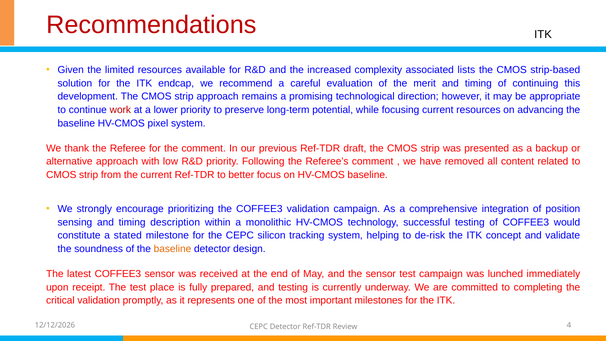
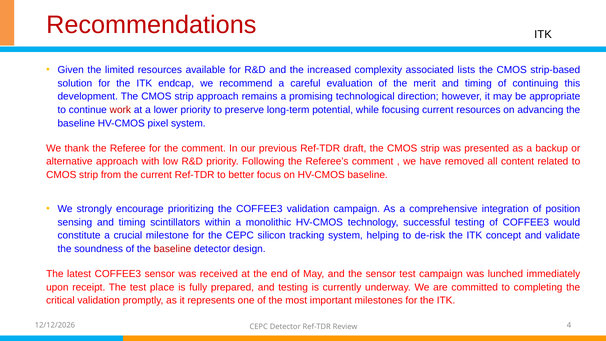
description: description -> scintillators (175, 222)
stated: stated -> crucial (128, 236)
baseline colour: orange -> red (172, 249)
